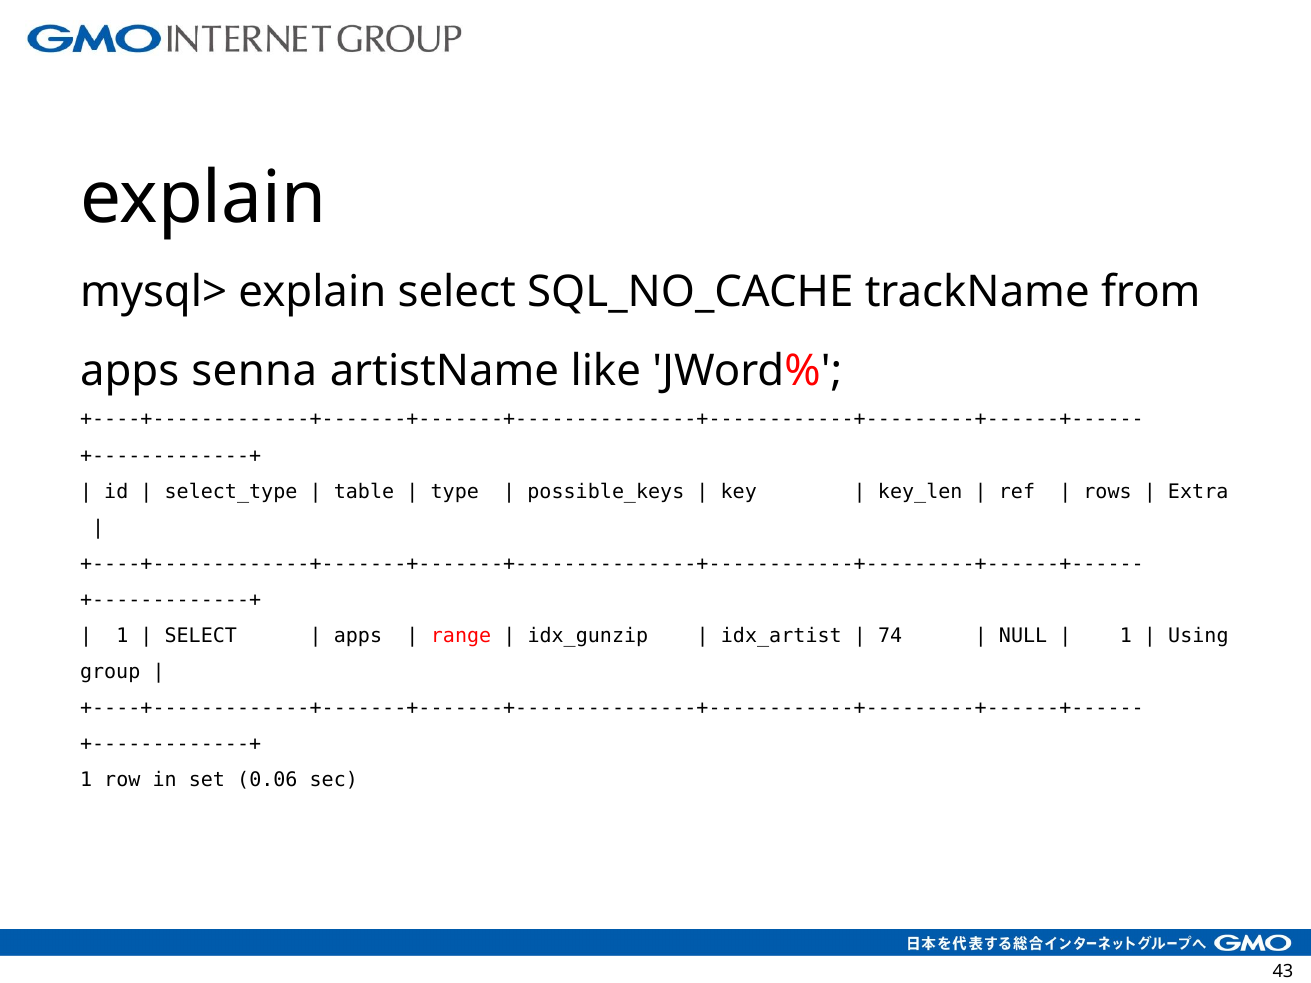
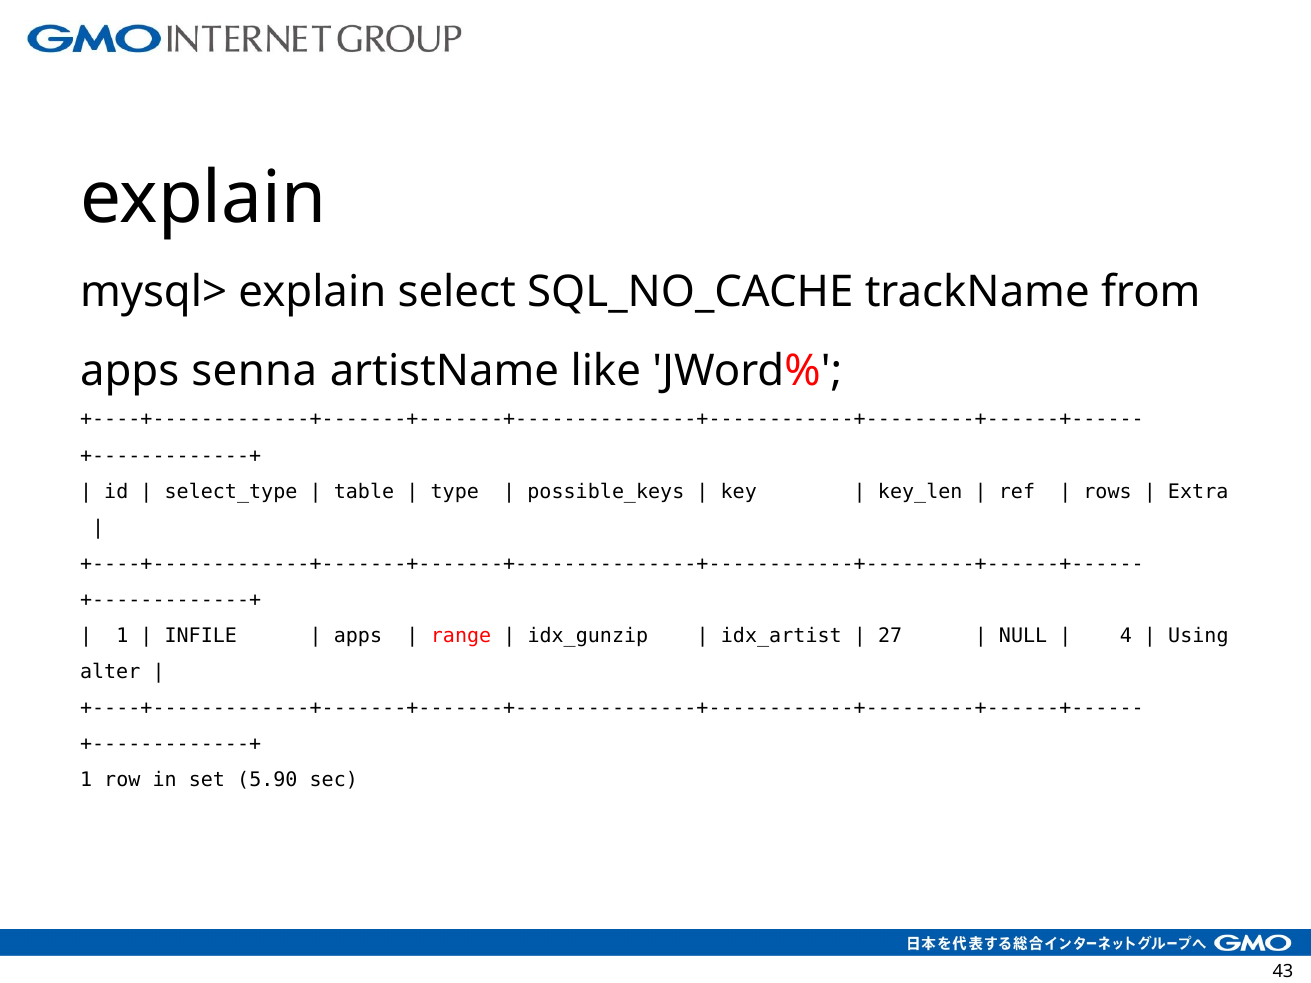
SELECT: SELECT -> INFILE (201, 636)
74: 74 -> 27 (890, 636)
1: 1 -> 4 (1126, 636)
group: group -> alter (110, 672)
0.06: 0.06 -> 5.90 (267, 780)
